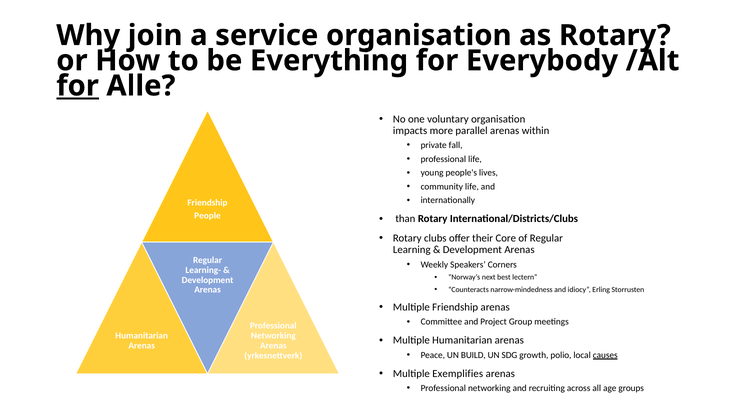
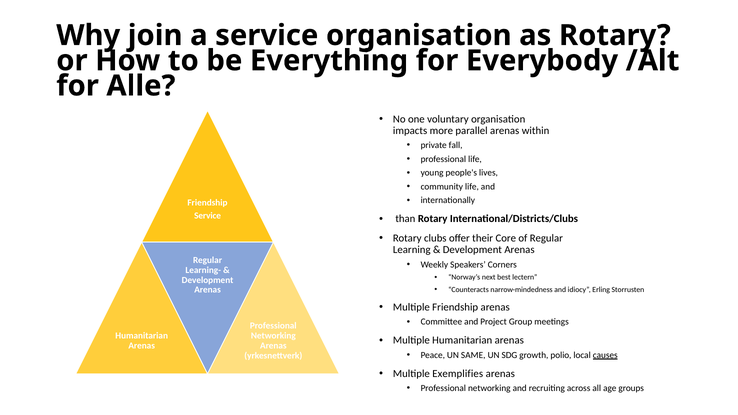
for underline: present -> none (78, 86)
People: People -> Service (208, 216)
BUILD: BUILD -> SAME (473, 355)
